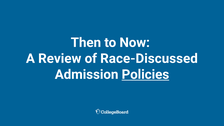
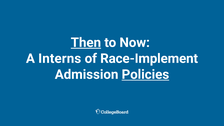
Then underline: none -> present (86, 43)
Review: Review -> Interns (60, 59)
Race-Discussed: Race-Discussed -> Race-Implement (149, 59)
